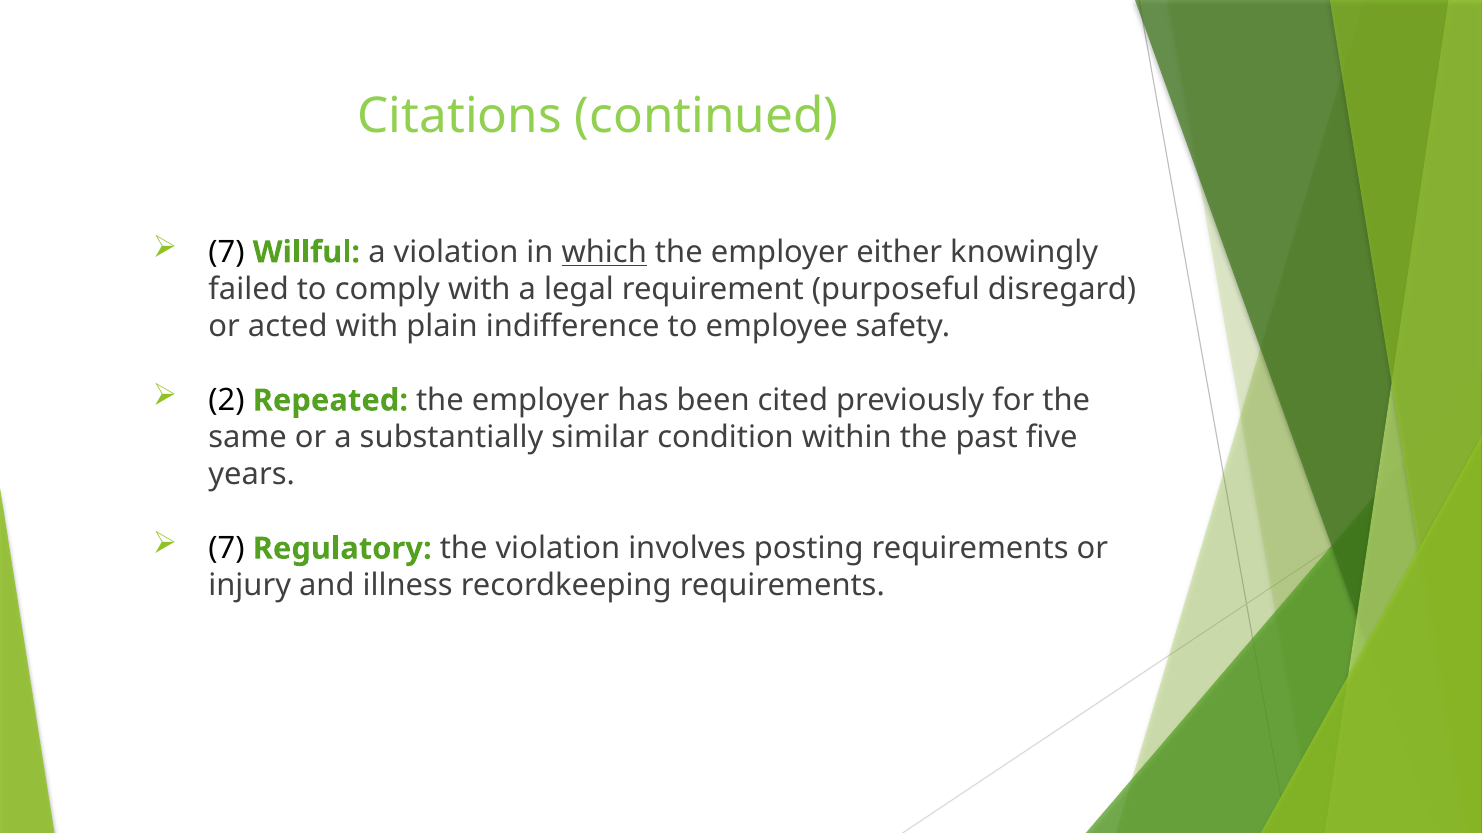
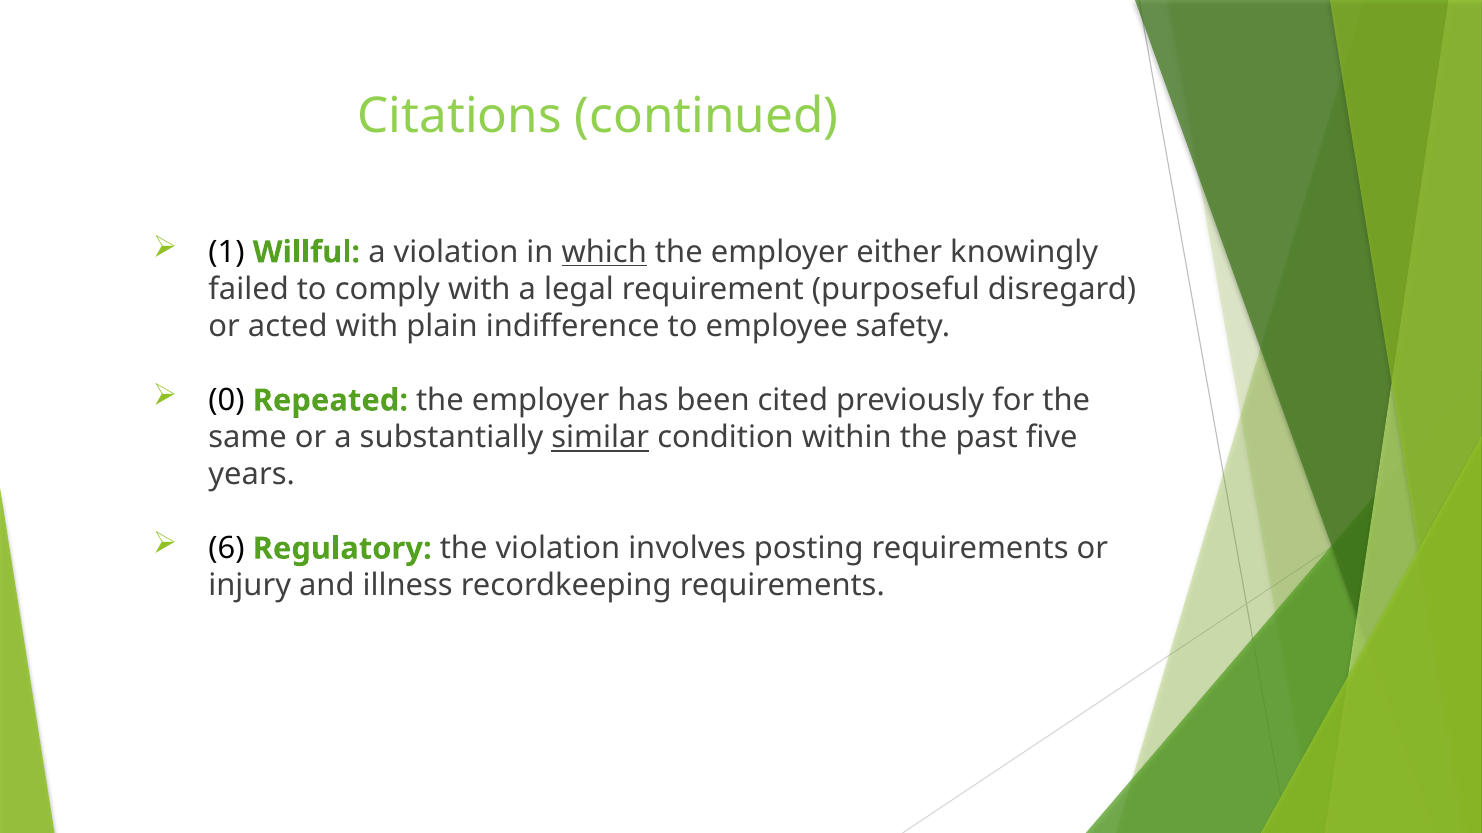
7: 7 -> 1 (227, 252)
2: 2 -> 0 (227, 401)
similar underline: none -> present (600, 438)
7: 7 -> 6 (227, 549)
